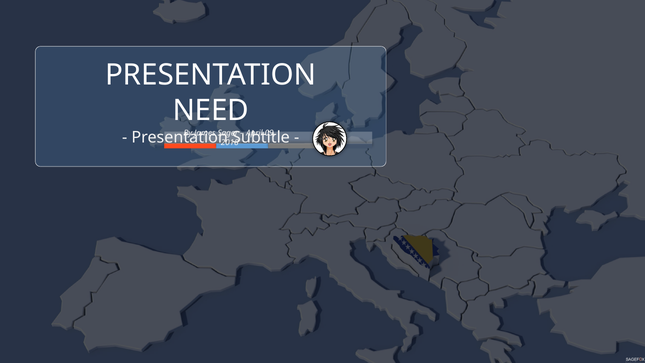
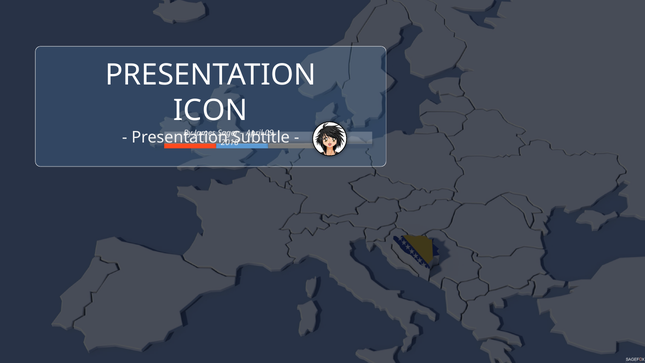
NEED: NEED -> ICON (211, 111)
